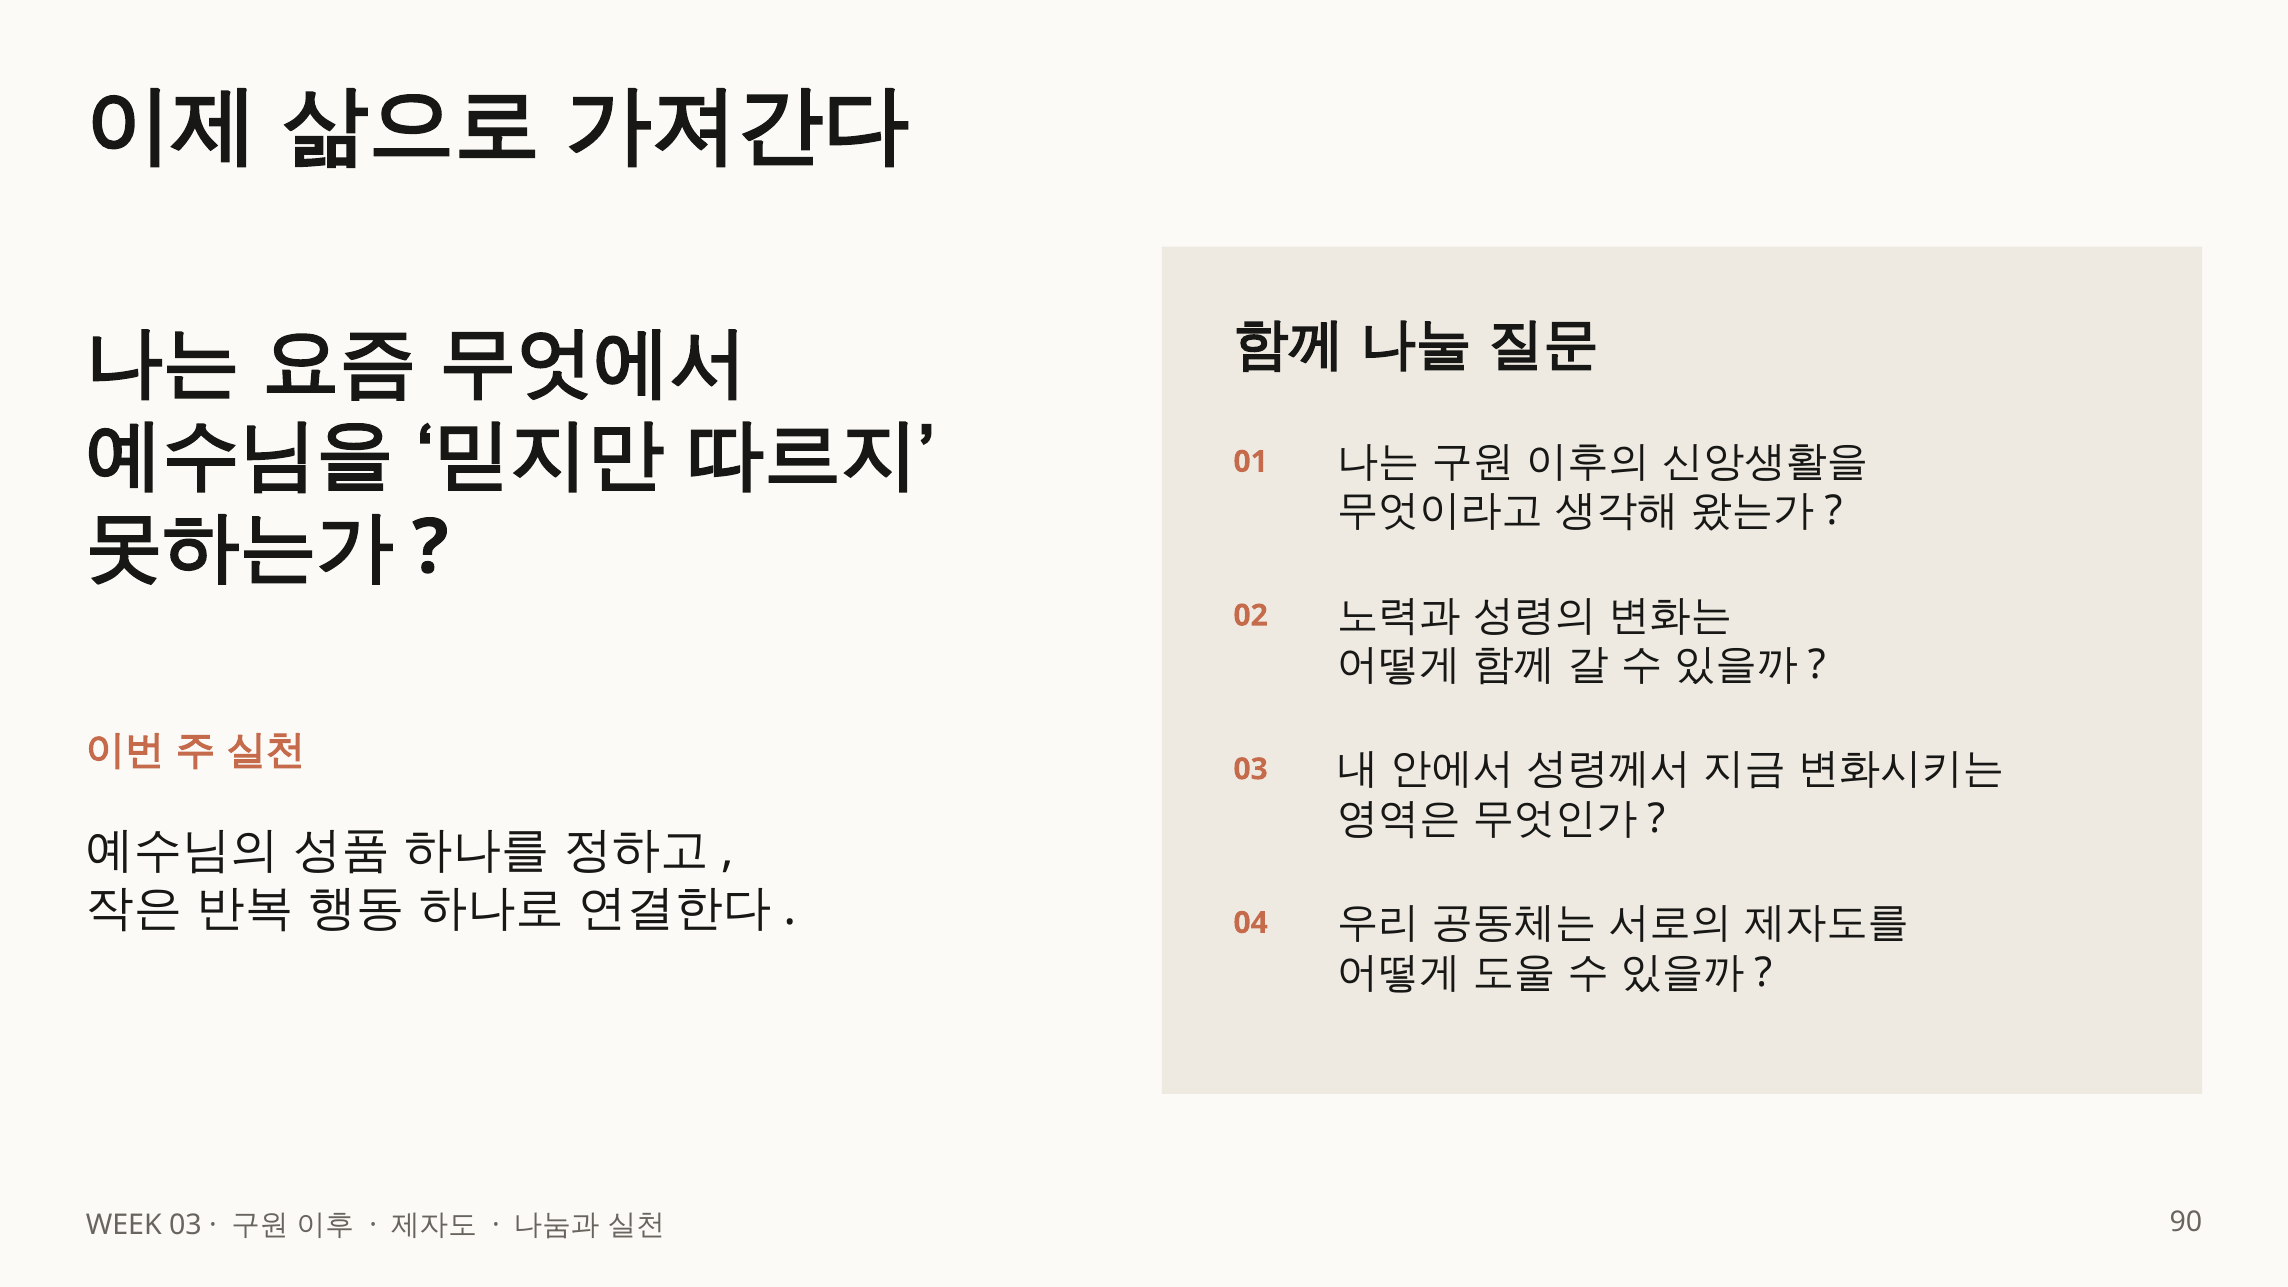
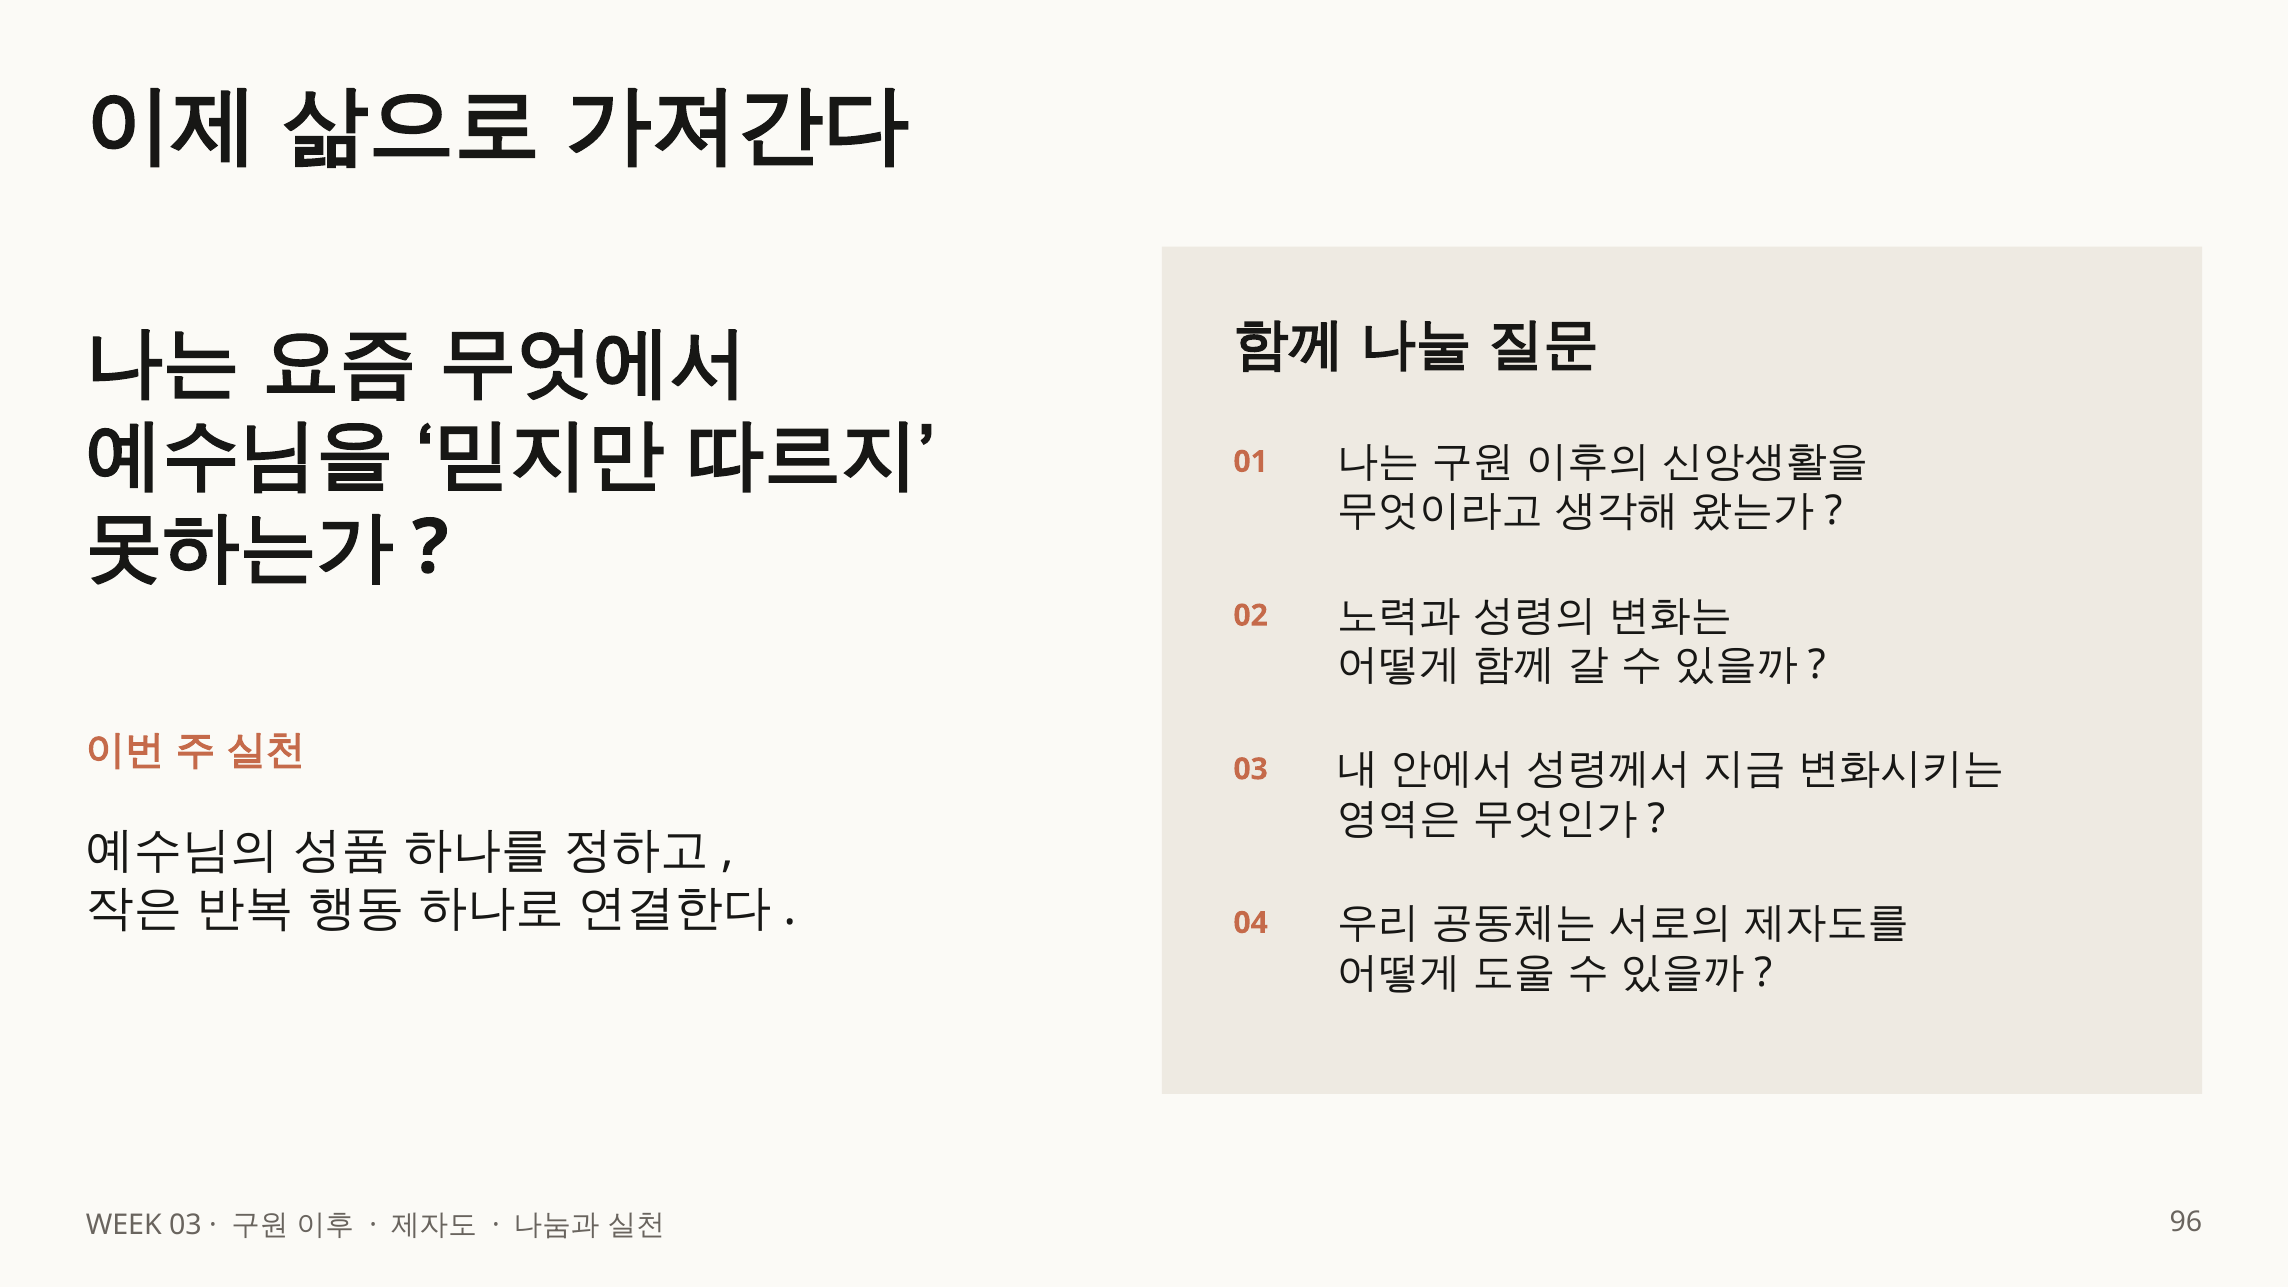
90: 90 -> 96 (2186, 1222)
